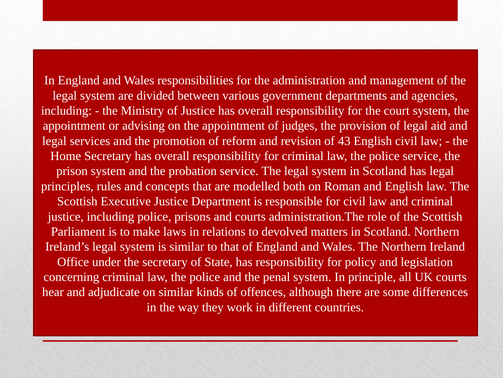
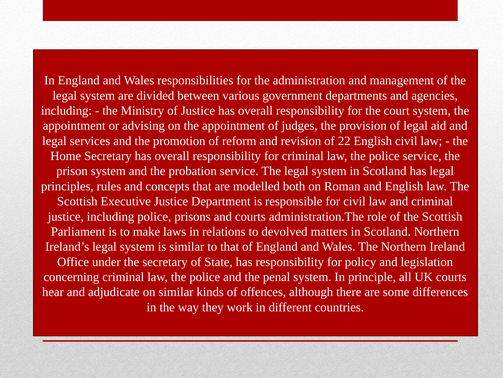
43: 43 -> 22 (344, 141)
